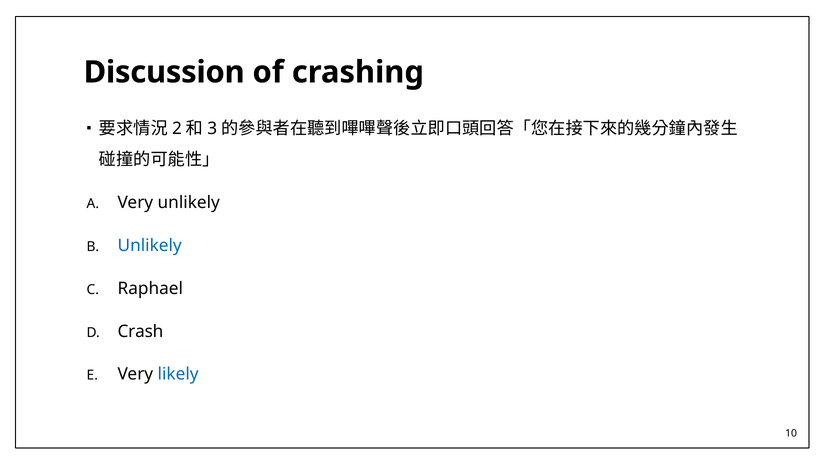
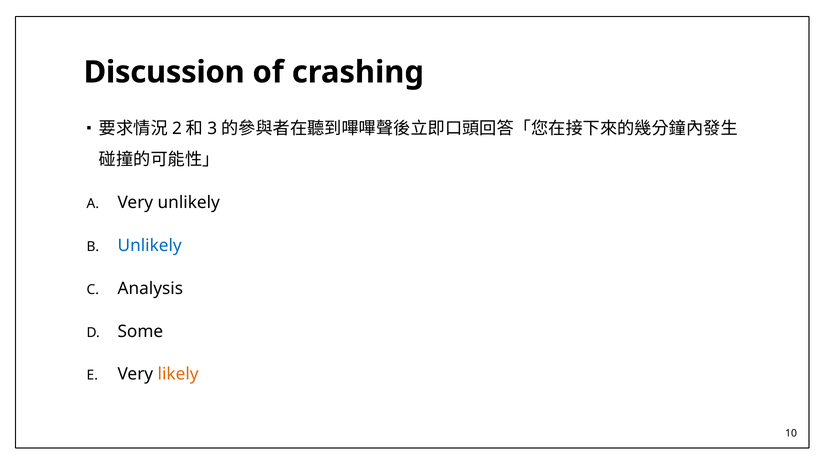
Raphael: Raphael -> Analysis (150, 288)
Crash: Crash -> Some (140, 331)
likely colour: blue -> orange (178, 374)
